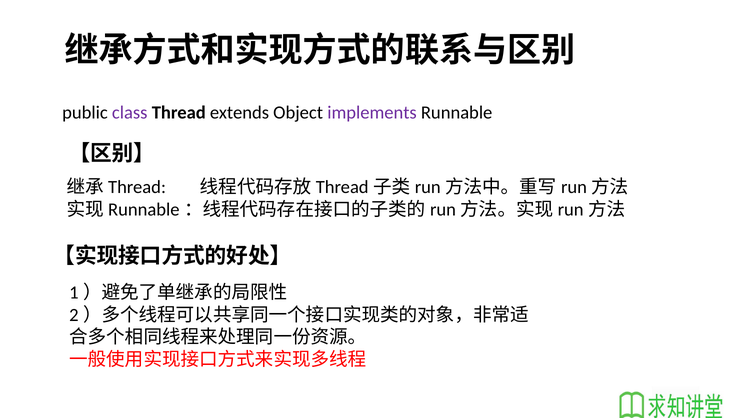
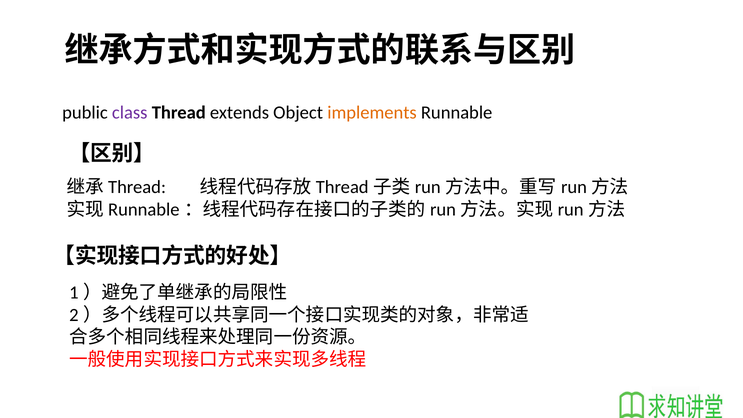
implements colour: purple -> orange (372, 113)
